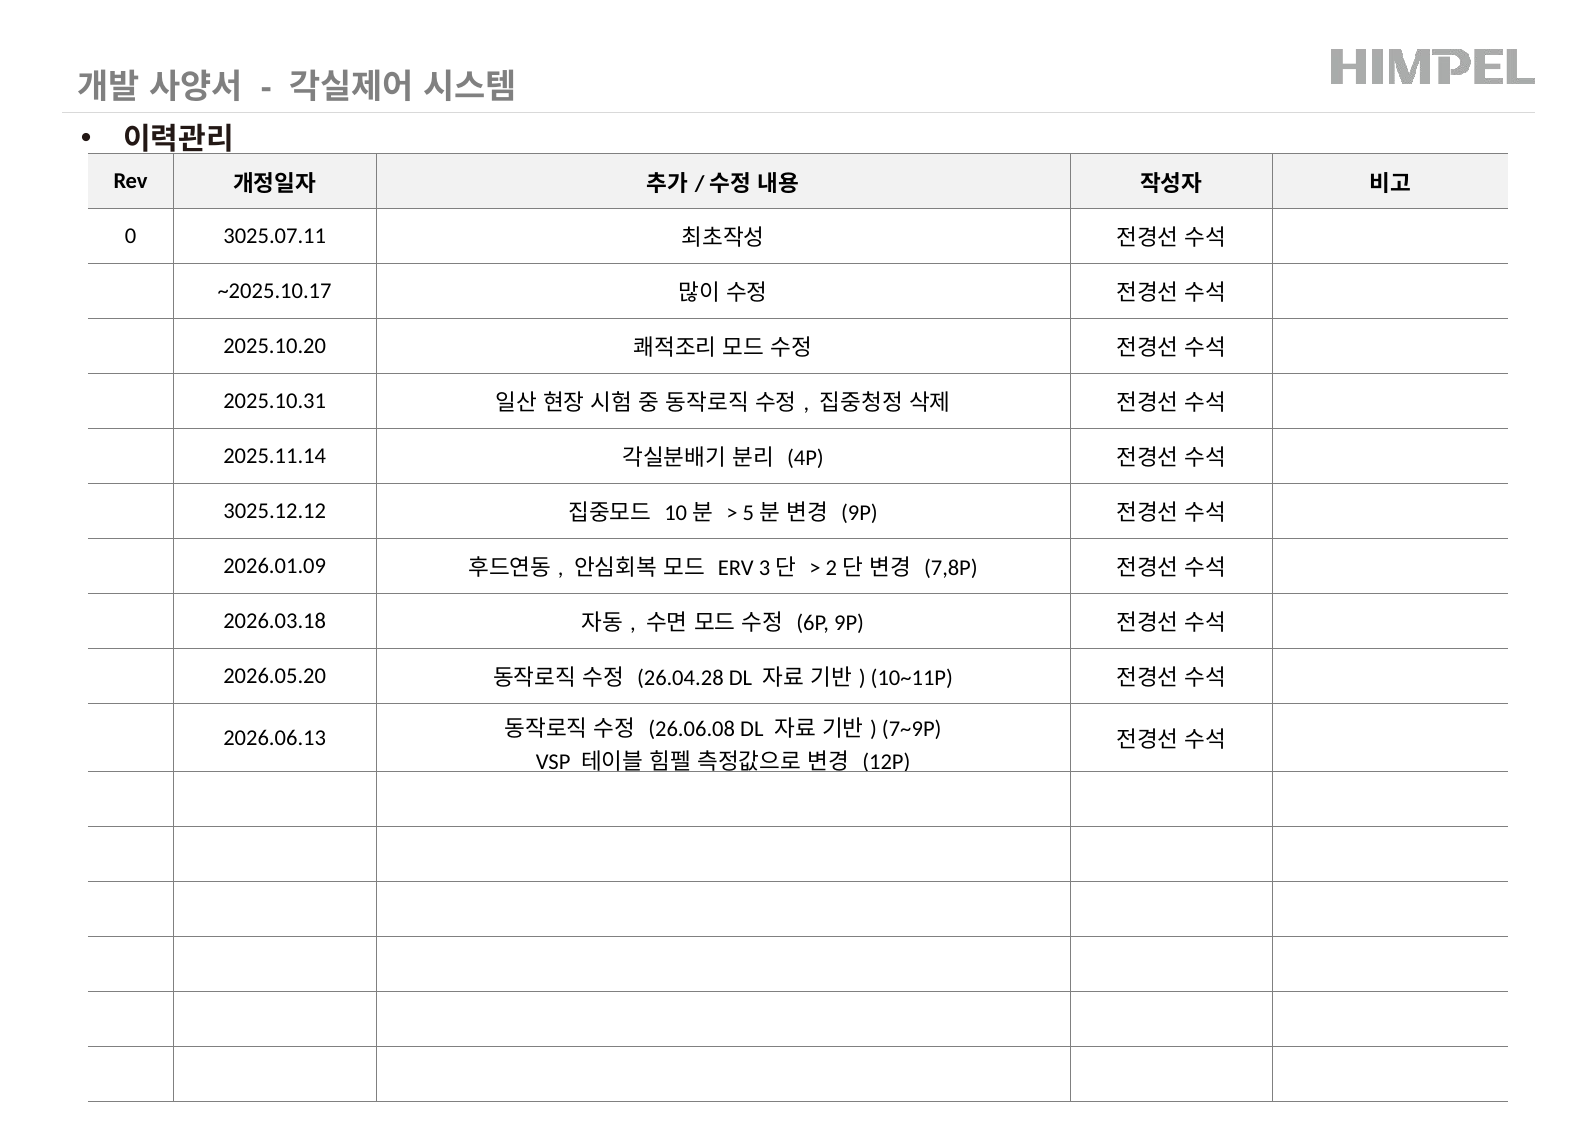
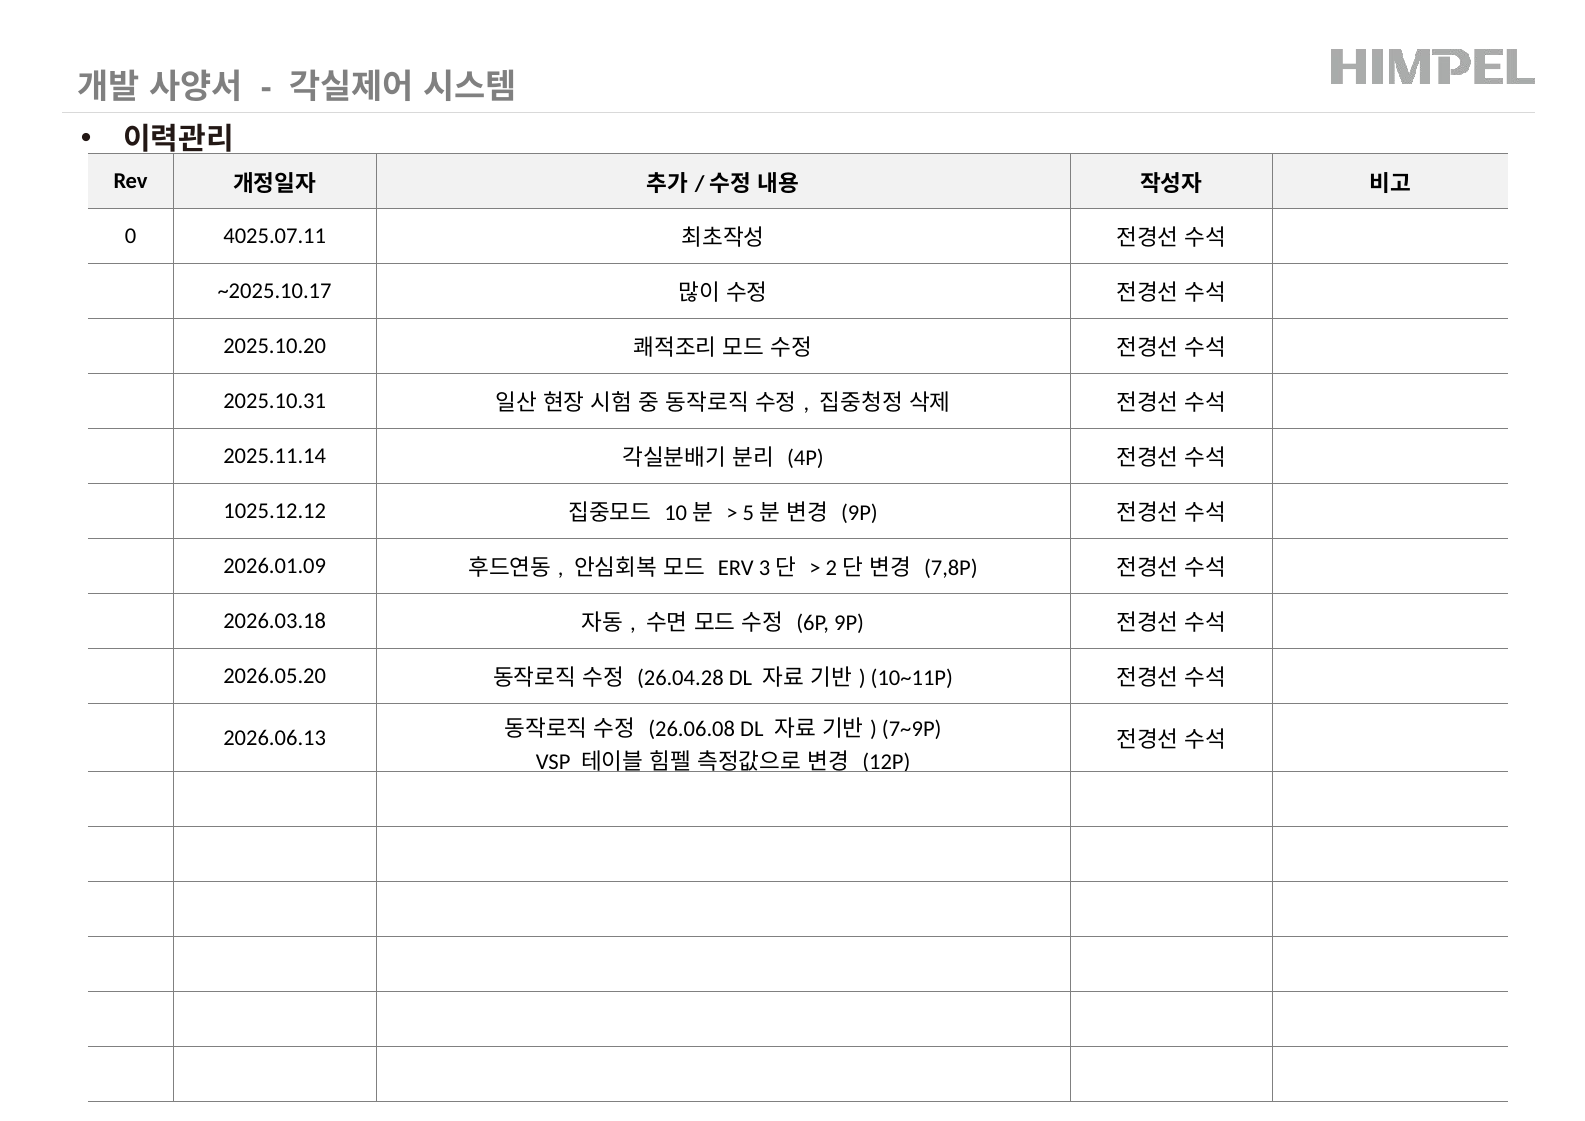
3025.07.11: 3025.07.11 -> 4025.07.11 (275, 236)
3025.12.12: 3025.12.12 -> 1025.12.12 (275, 511)
